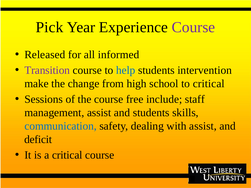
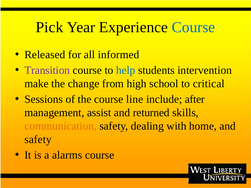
Course colour: purple -> blue (193, 27)
free: free -> line (135, 99)
staff: staff -> after (195, 99)
and students: students -> returned (151, 113)
communication colour: blue -> orange (61, 126)
with assist: assist -> home (203, 126)
deficit: deficit -> safety (38, 140)
a critical: critical -> alarms (67, 155)
